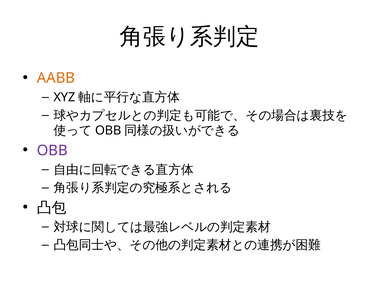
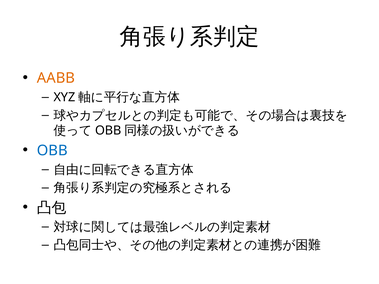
OBB colour: purple -> blue (52, 151)
